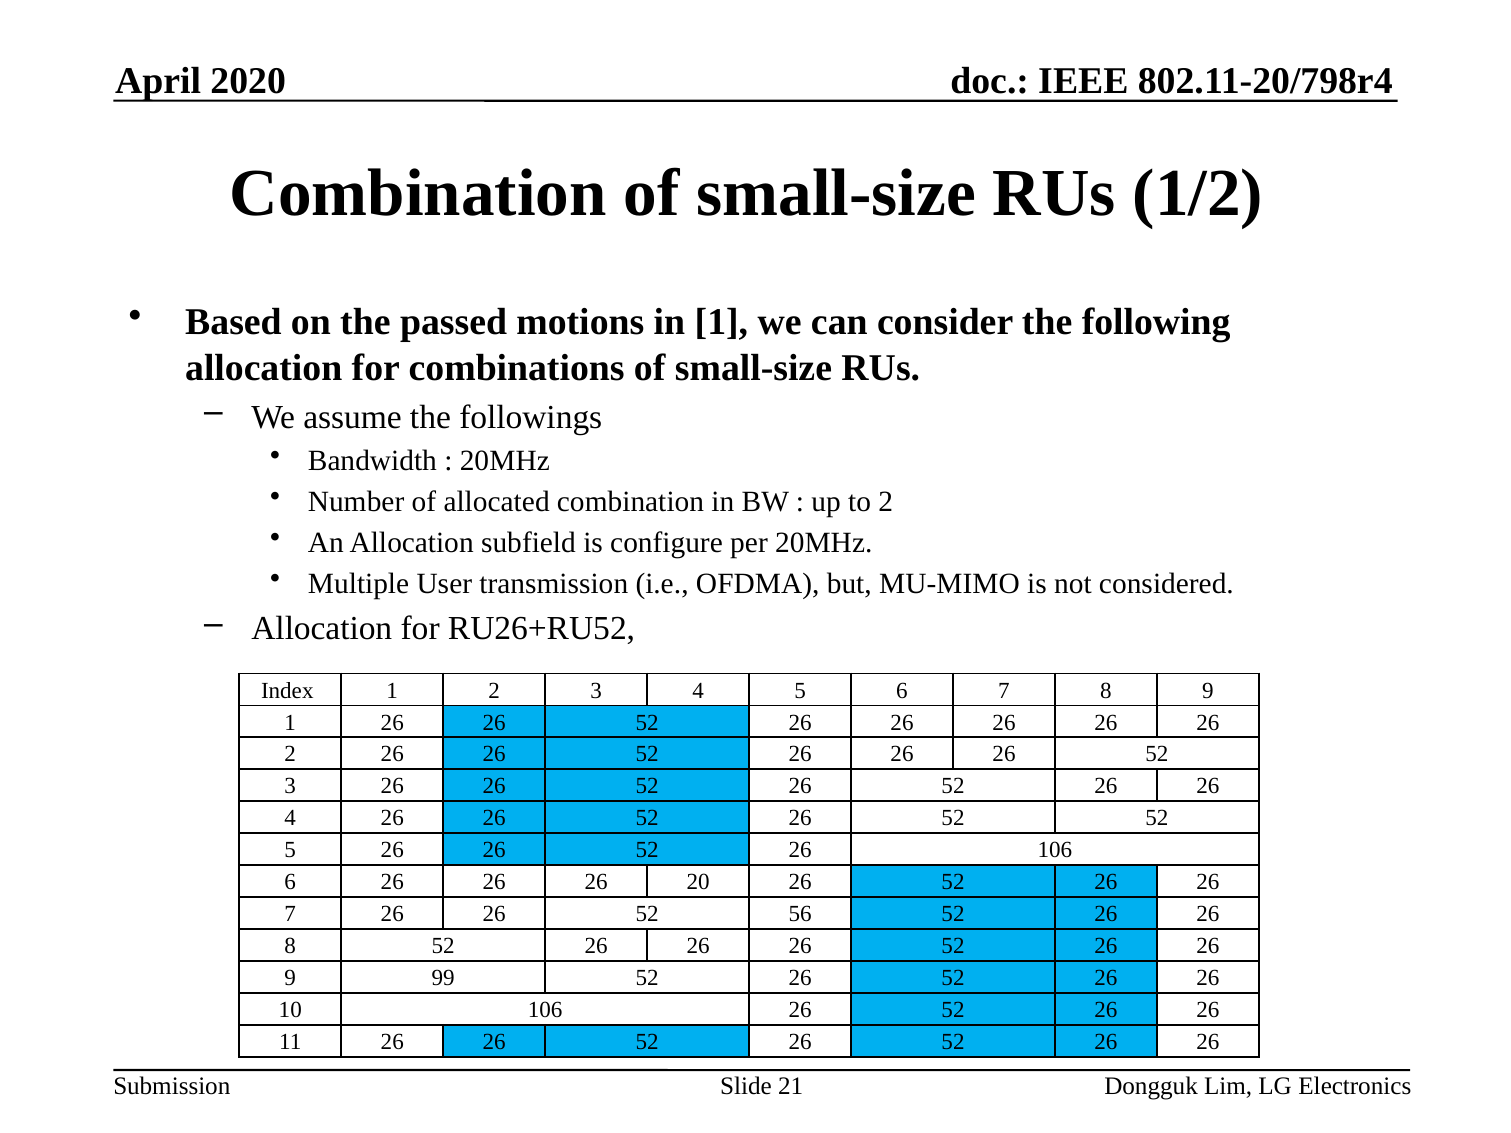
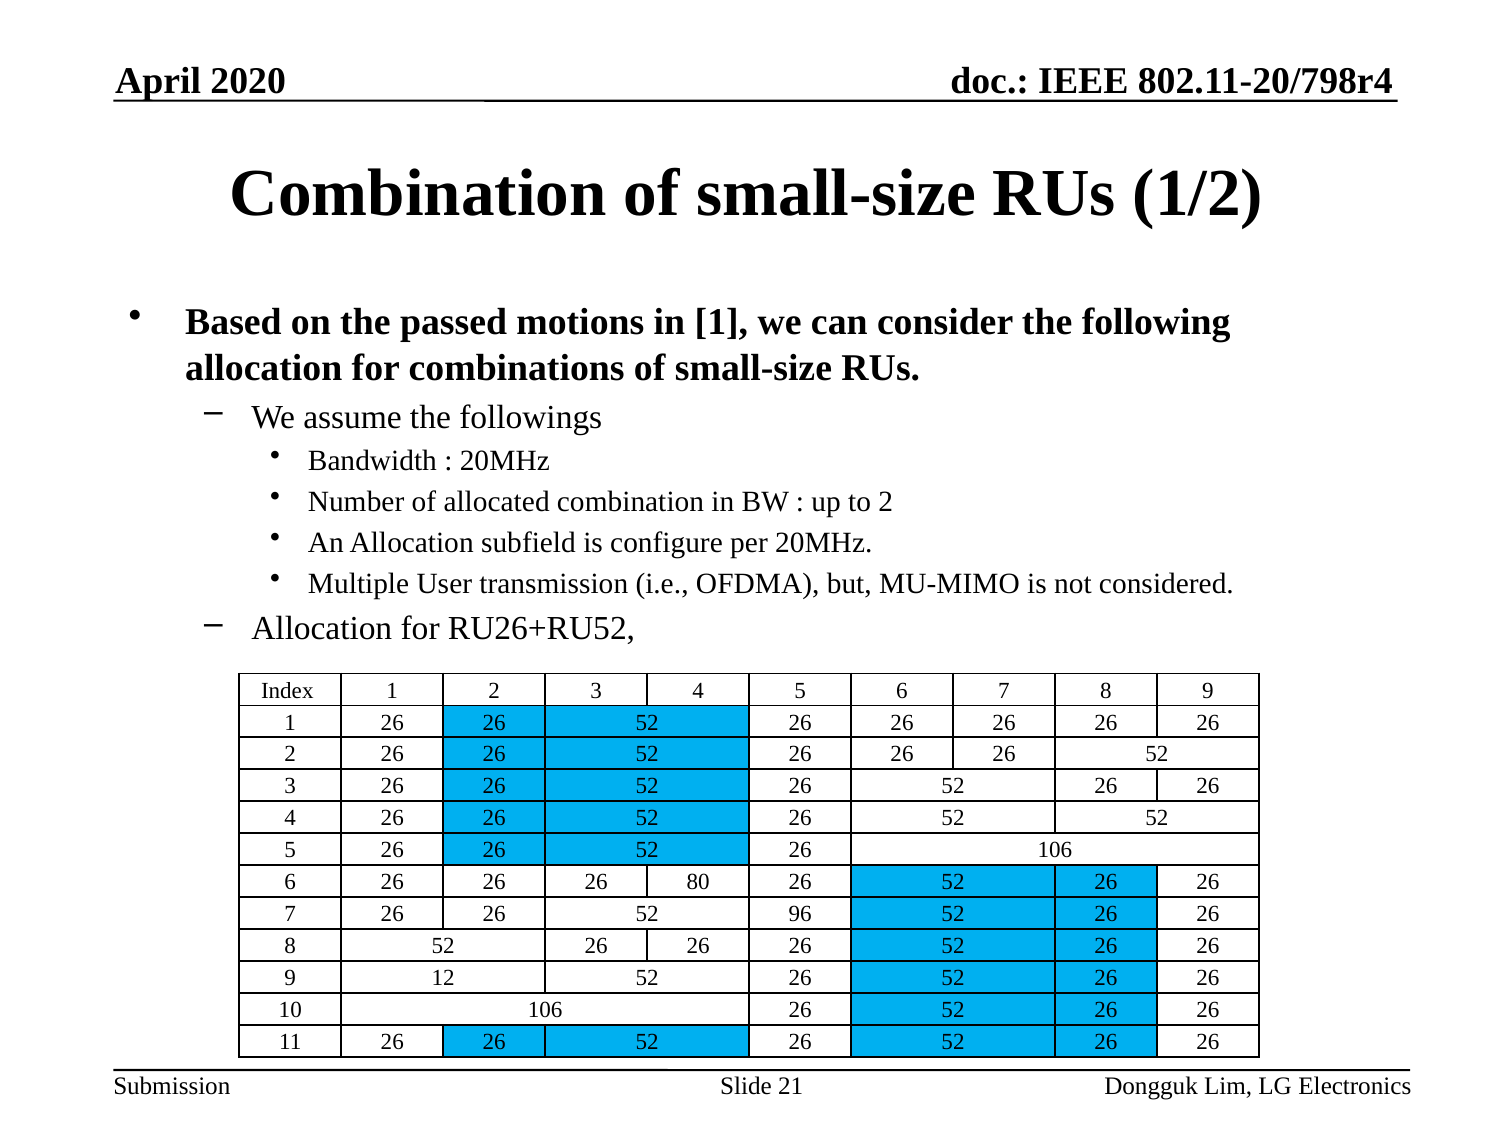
20: 20 -> 80 (698, 882)
56: 56 -> 96 (800, 914)
99: 99 -> 12 (443, 978)
